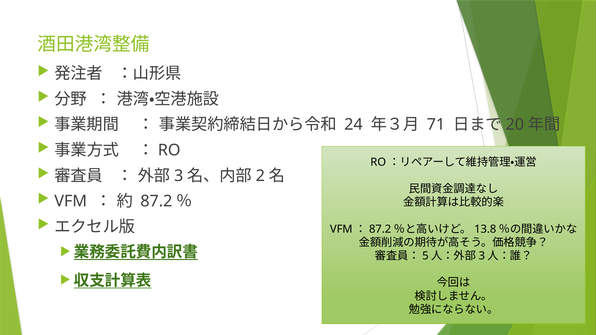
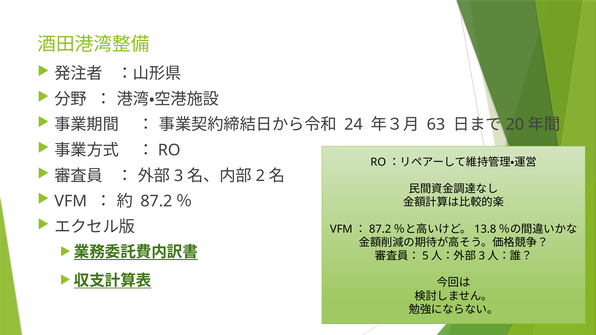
71: 71 -> 63 (436, 125)
